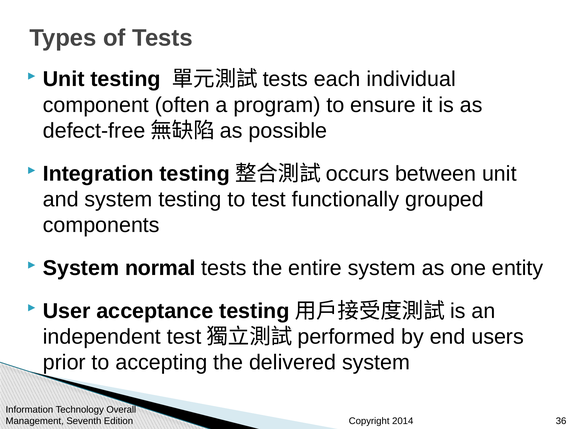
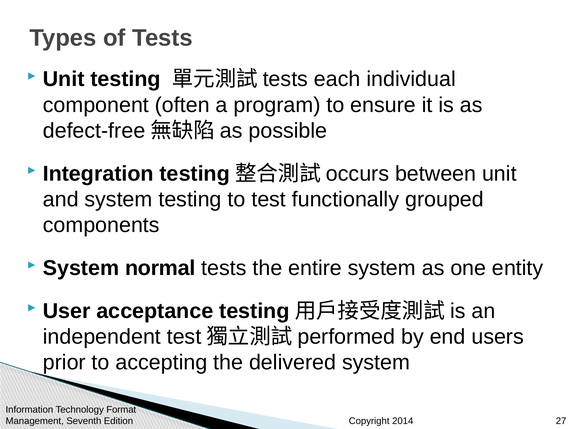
Overall: Overall -> Format (121, 410)
36: 36 -> 27 (561, 421)
